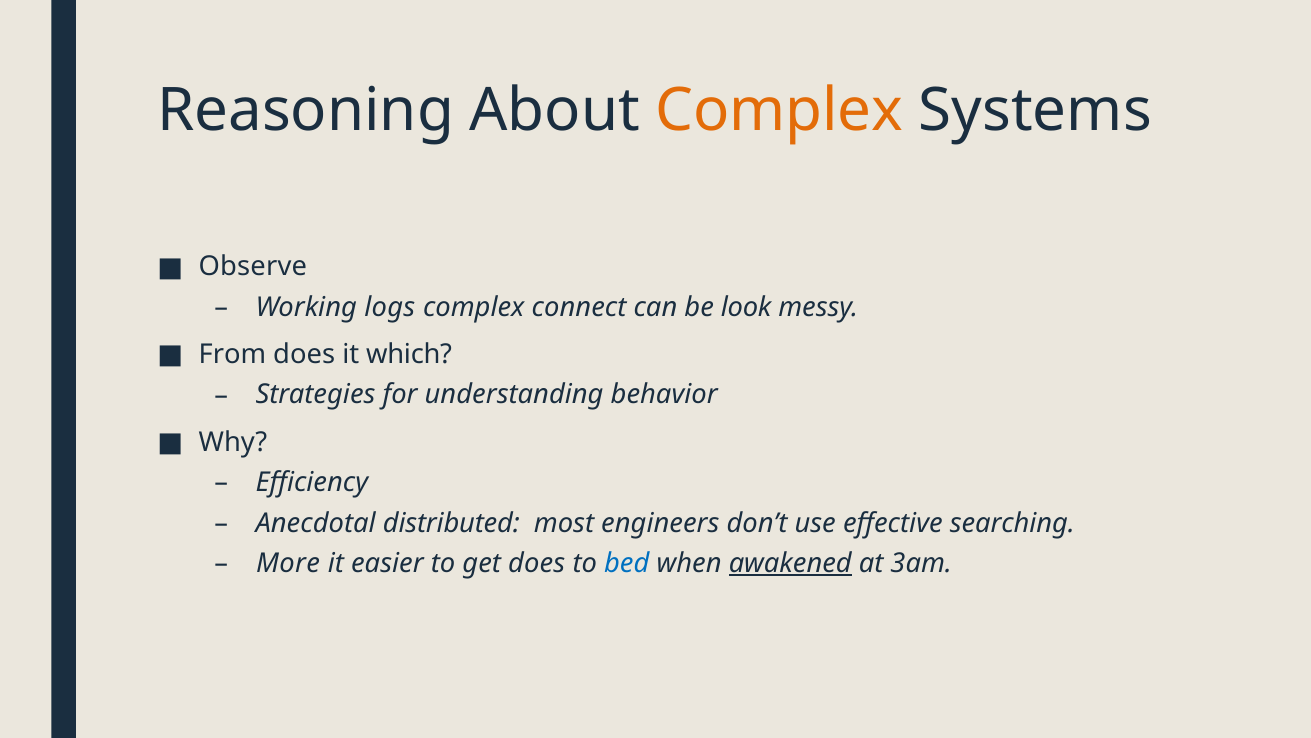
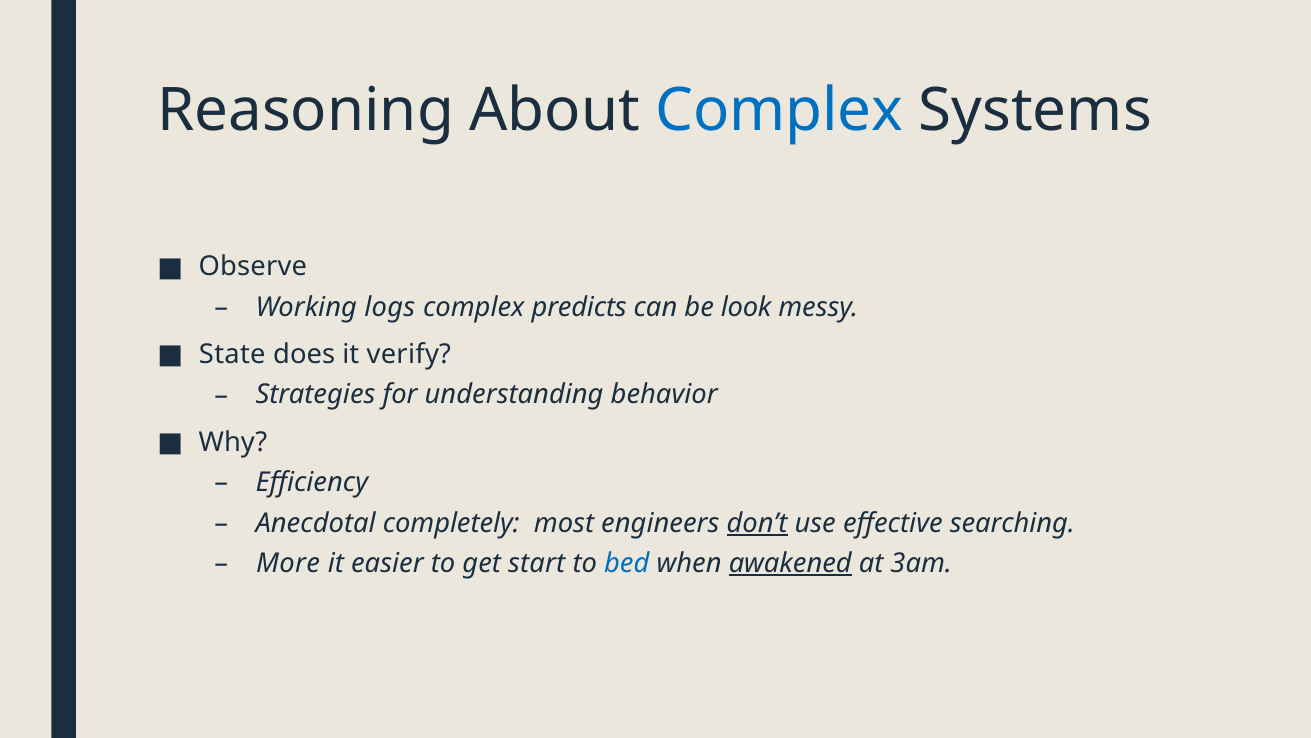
Complex colour: orange -> blue (780, 110)
connect: connect -> predicts (579, 307)
From: From -> State (232, 354)
which: which -> verify (409, 354)
distributed: distributed -> completely (451, 523)
don’t underline: none -> present (757, 523)
get does: does -> start (537, 563)
